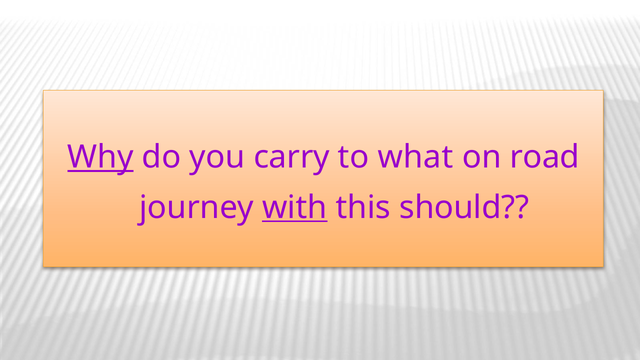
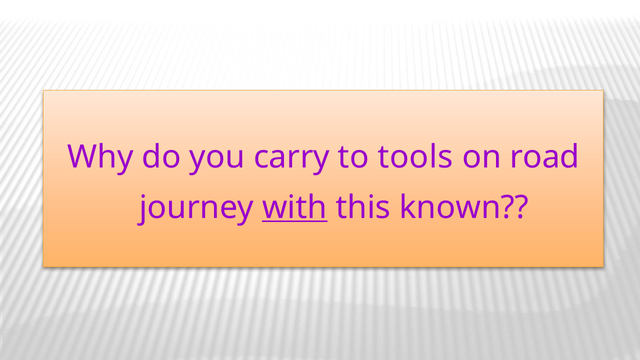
Why underline: present -> none (100, 157)
what: what -> tools (416, 157)
should: should -> known (464, 207)
